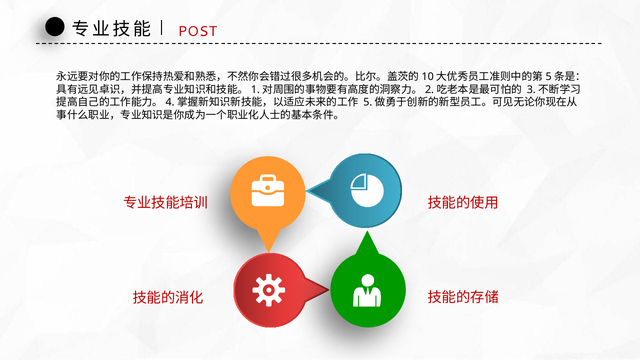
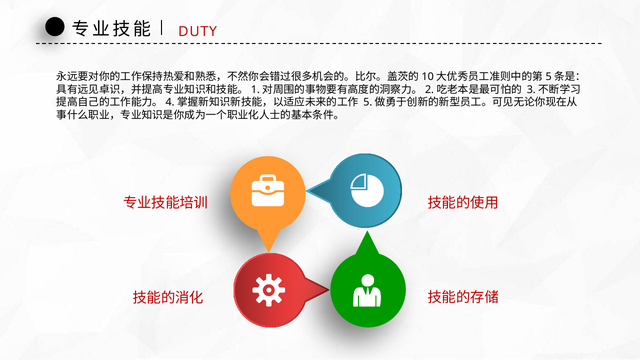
POST: POST -> DUTY (197, 31)
